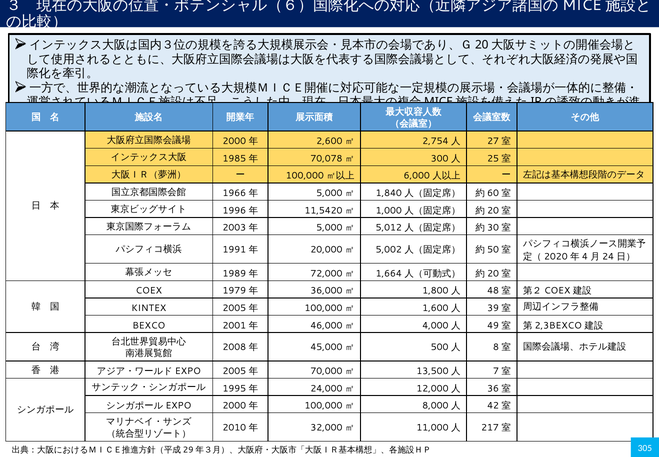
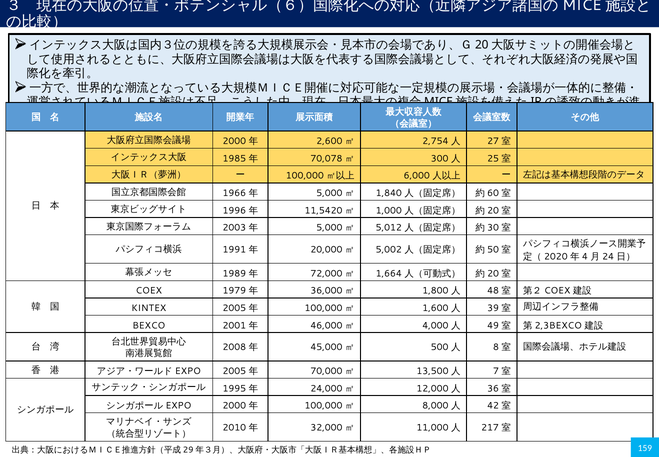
305: 305 -> 159 (645, 448)
